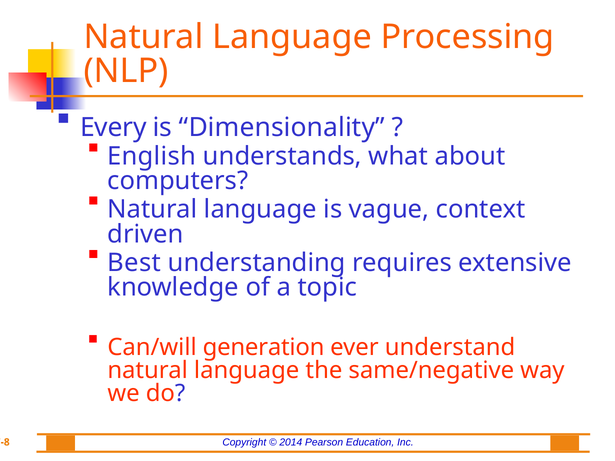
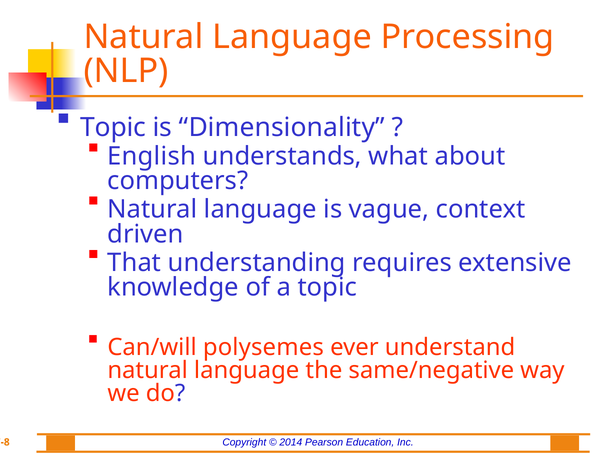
Every: Every -> Topic (113, 127)
Best: Best -> That (134, 263)
generation: generation -> polysemes (263, 347)
